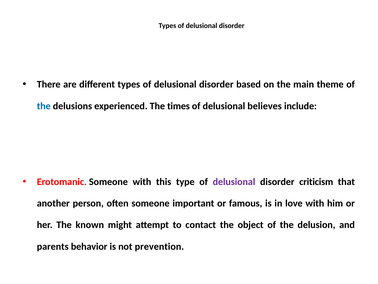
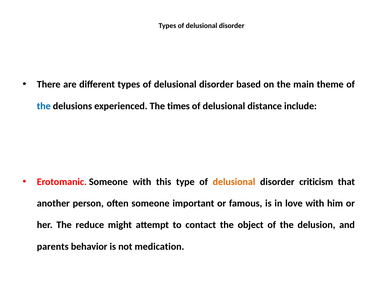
believes: believes -> distance (265, 106)
delusional colour: purple -> orange (234, 181)
known: known -> reduce (90, 224)
prevention: prevention -> medication (159, 246)
